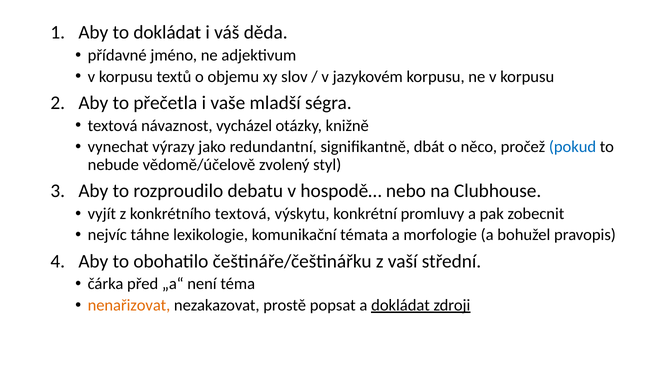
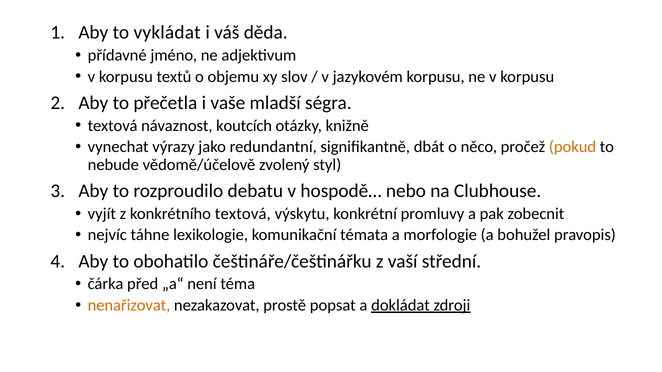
to dokládat: dokládat -> vykládat (167, 33)
vycházel: vycházel -> koutcích (244, 126)
pokud colour: blue -> orange (573, 147)
